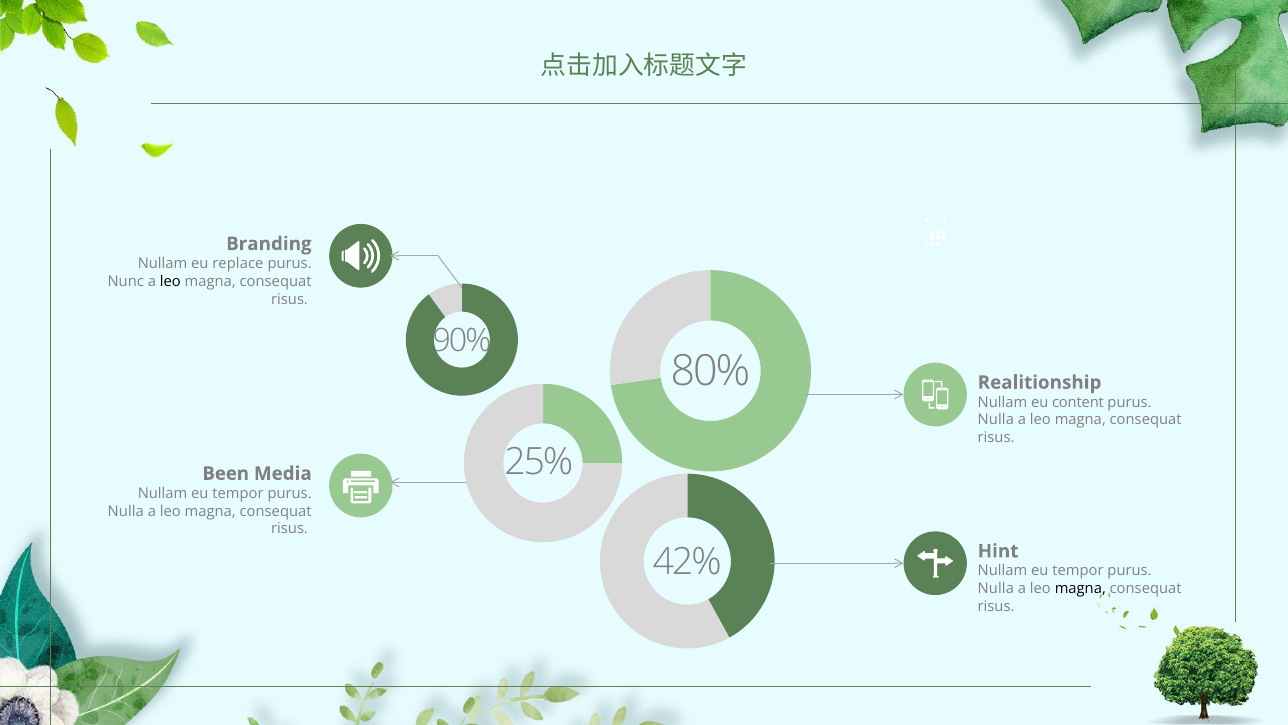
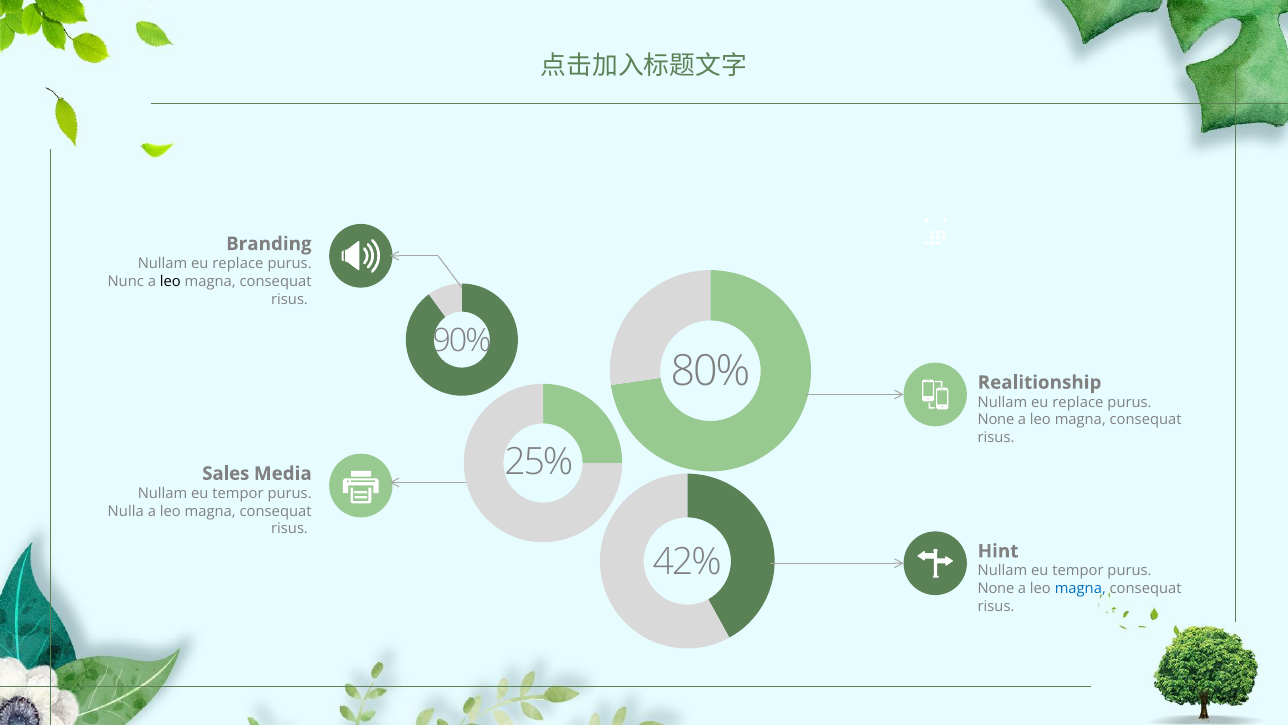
content: content -> replace (1078, 402)
Nulla: Nulla -> None (996, 420)
Been: Been -> Sales (226, 473)
Nulla: Nulla -> None (996, 589)
magna colour: black -> blue (1080, 589)
